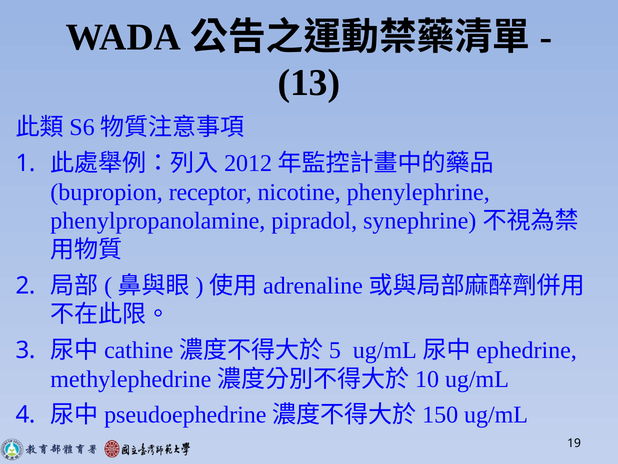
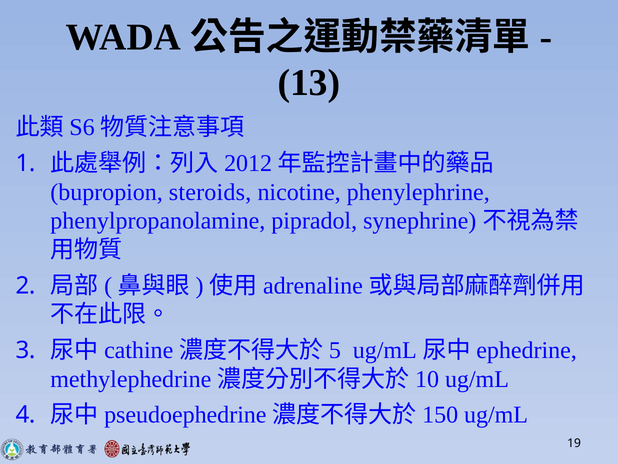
receptor: receptor -> steroids (210, 192)
